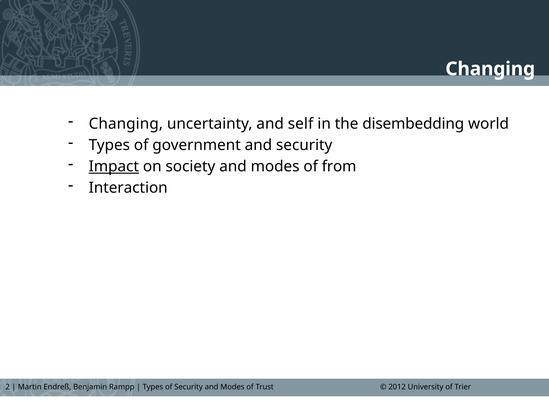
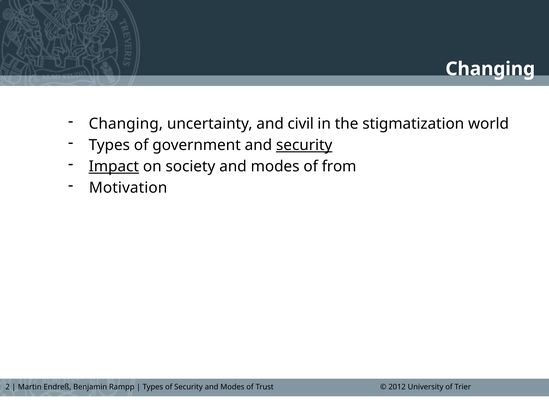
self: self -> civil (301, 124)
disembedding: disembedding -> stigmatization (413, 124)
security underline: none -> present (304, 145)
Interaction: Interaction -> Motivation (128, 188)
